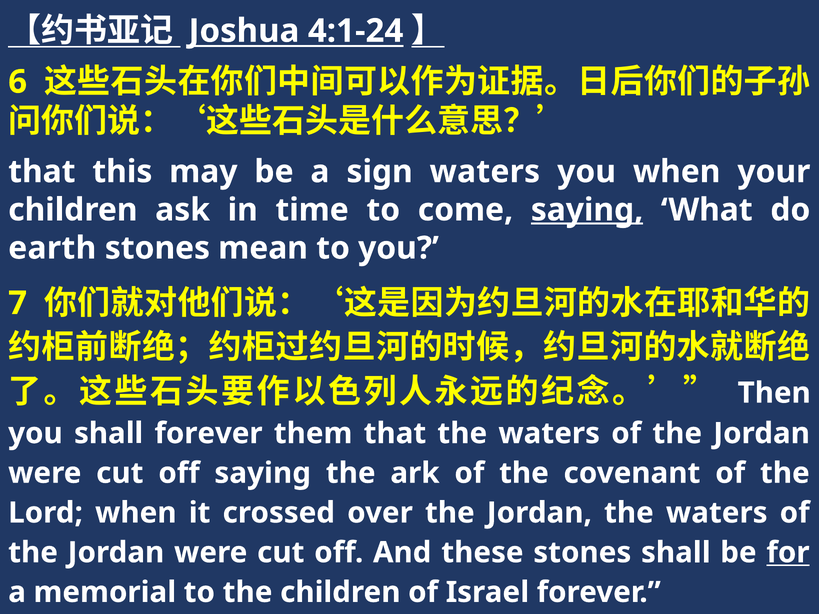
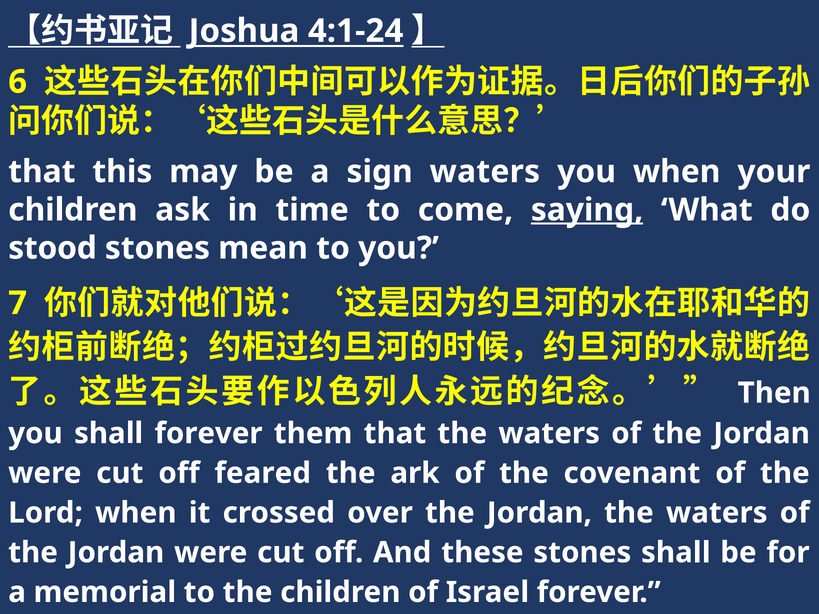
earth: earth -> stood (53, 248)
off saying: saying -> feared (263, 473)
for underline: present -> none (788, 553)
